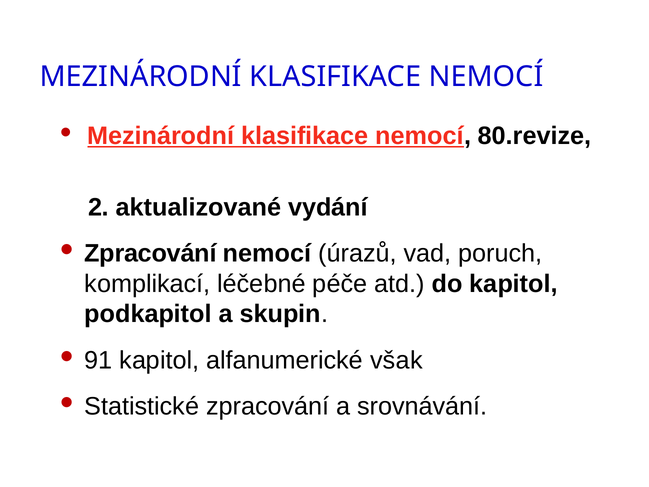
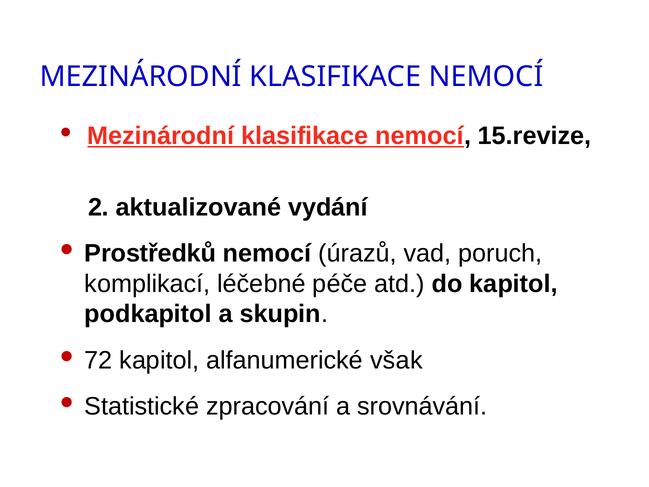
80.revize: 80.revize -> 15.revize (535, 136)
Zpracování: Zpracování -> Prostředků (150, 253)
91: 91 -> 72 (98, 360)
